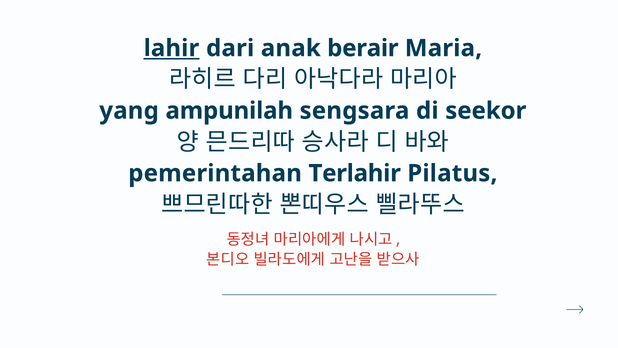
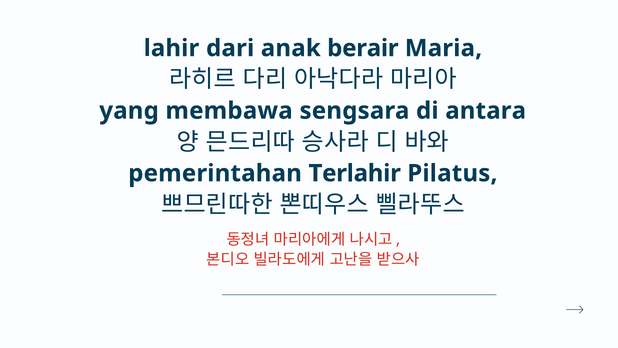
lahir underline: present -> none (171, 48)
ampunilah: ampunilah -> membawa (229, 111)
seekor: seekor -> antara (486, 111)
